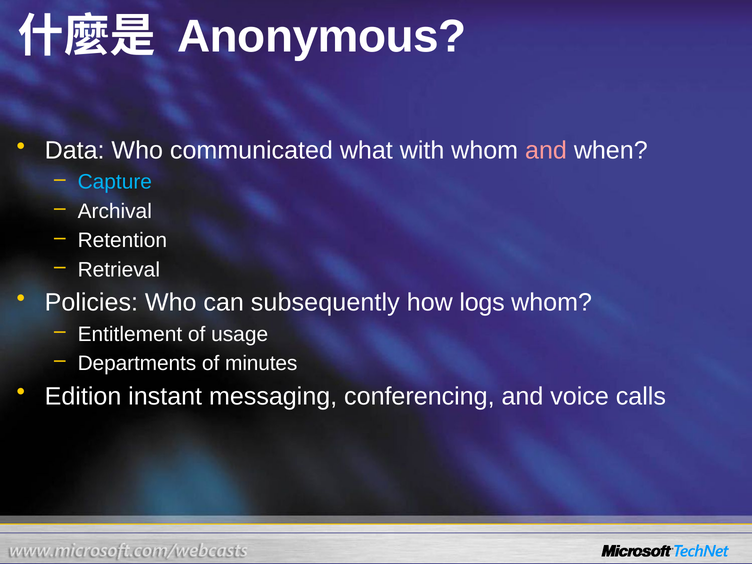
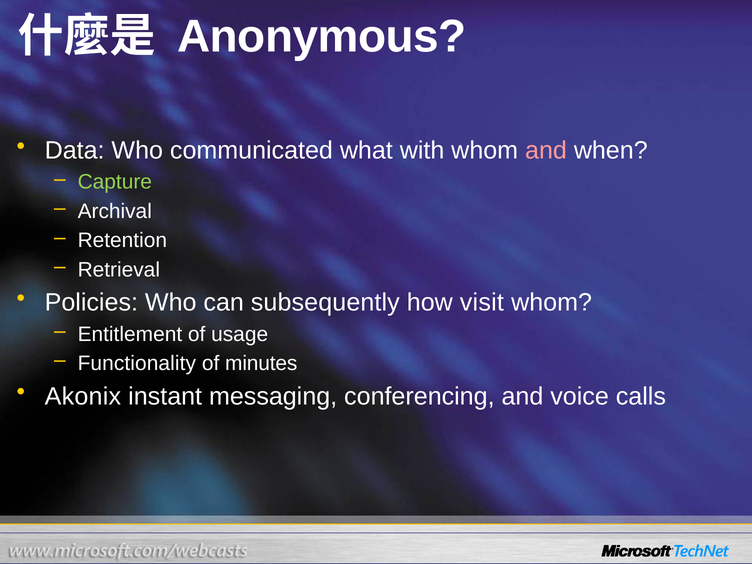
Capture colour: light blue -> light green (115, 182)
logs: logs -> visit (482, 303)
Departments: Departments -> Functionality (137, 363)
Edition: Edition -> Akonix (83, 396)
